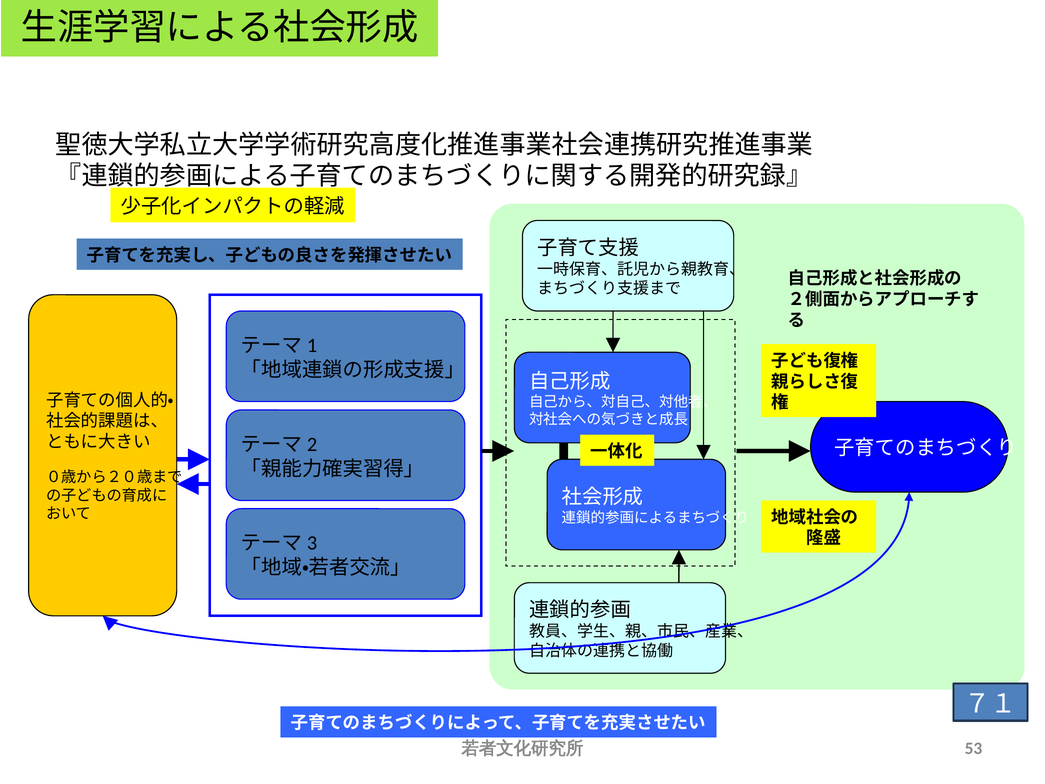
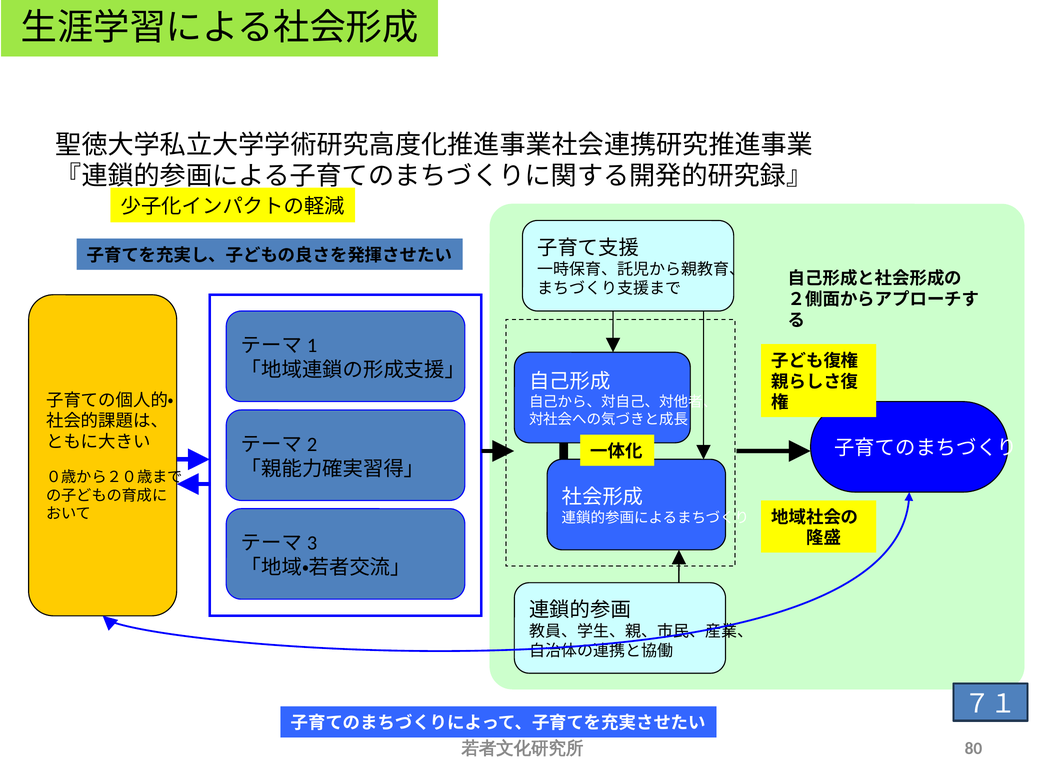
53: 53 -> 80 (973, 748)
